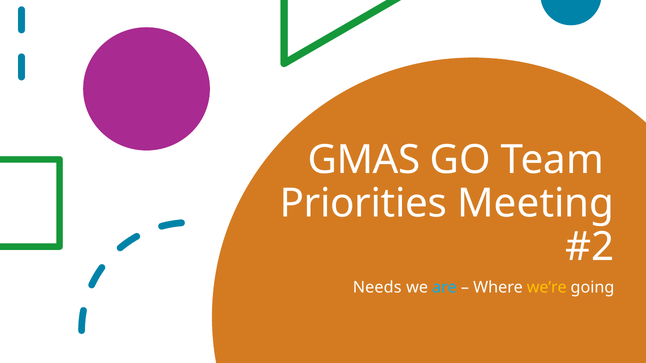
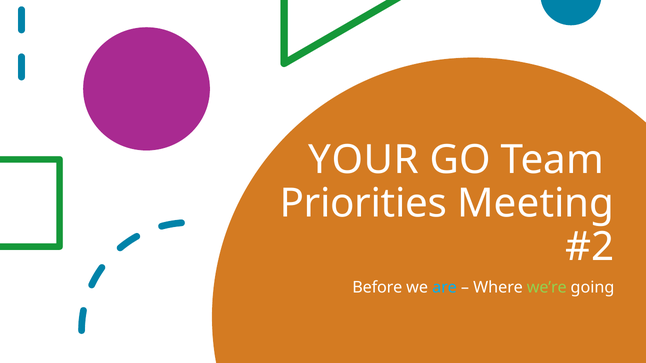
GMAS: GMAS -> YOUR (364, 160)
Needs: Needs -> Before (377, 288)
we’re colour: yellow -> light green (547, 288)
